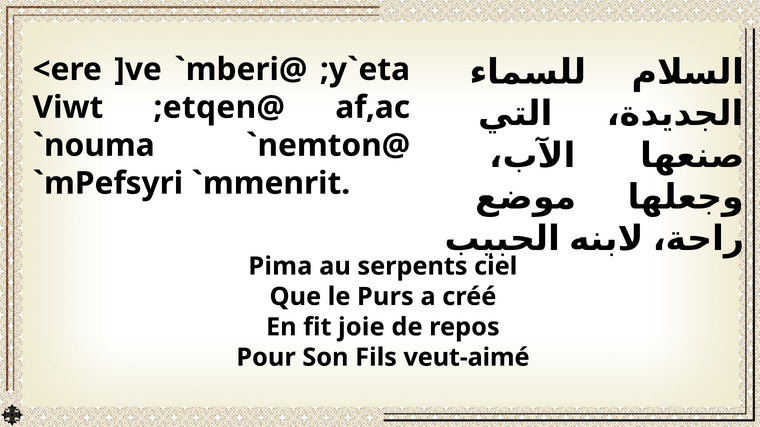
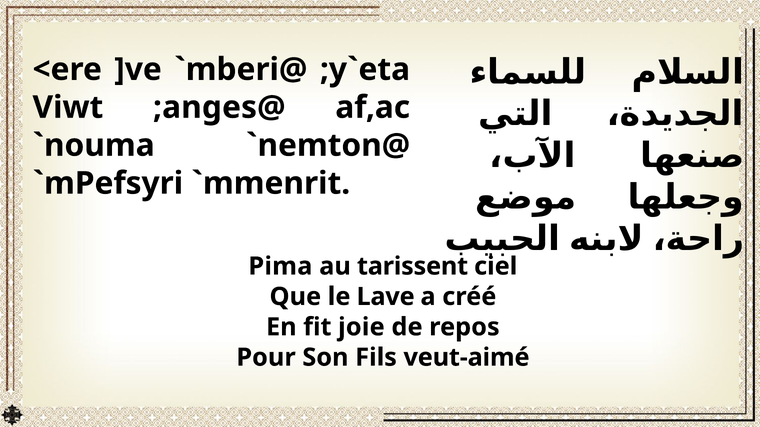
;etqen@: ;etqen@ -> ;anges@ (219, 108)
serpents: serpents -> tarissent (413, 267)
Purs: Purs -> Lave (386, 297)
